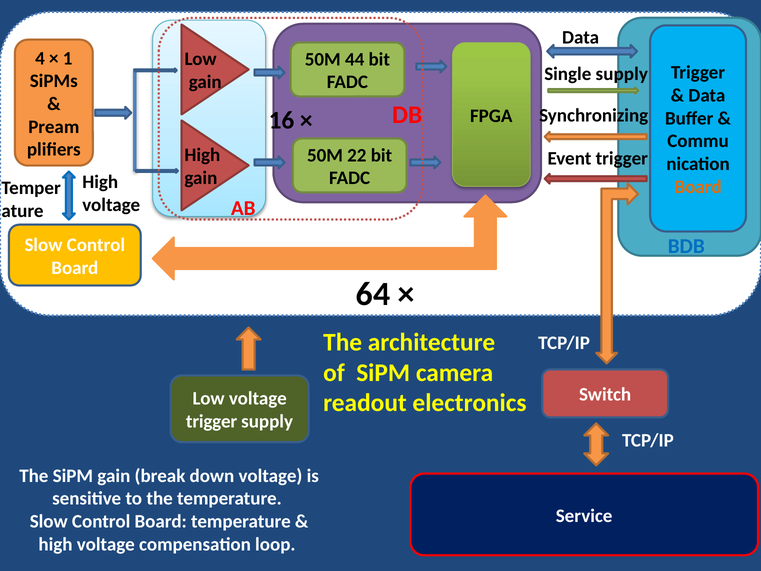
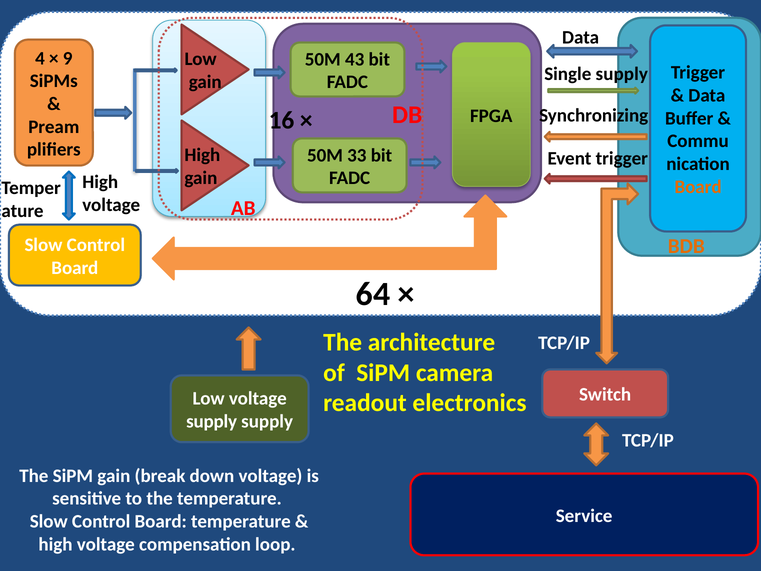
1: 1 -> 9 (68, 58)
44: 44 -> 43 (355, 59)
22: 22 -> 33 (357, 155)
BDB colour: blue -> orange (686, 246)
trigger: trigger -> supply (212, 421)
